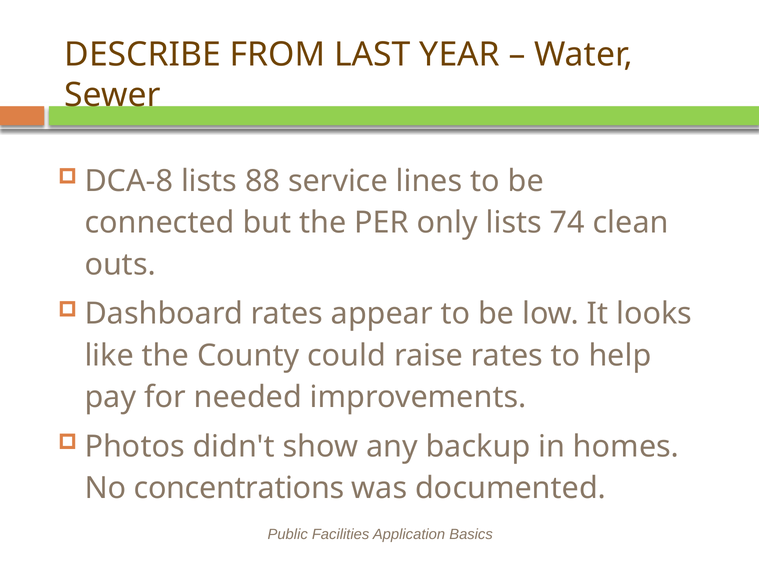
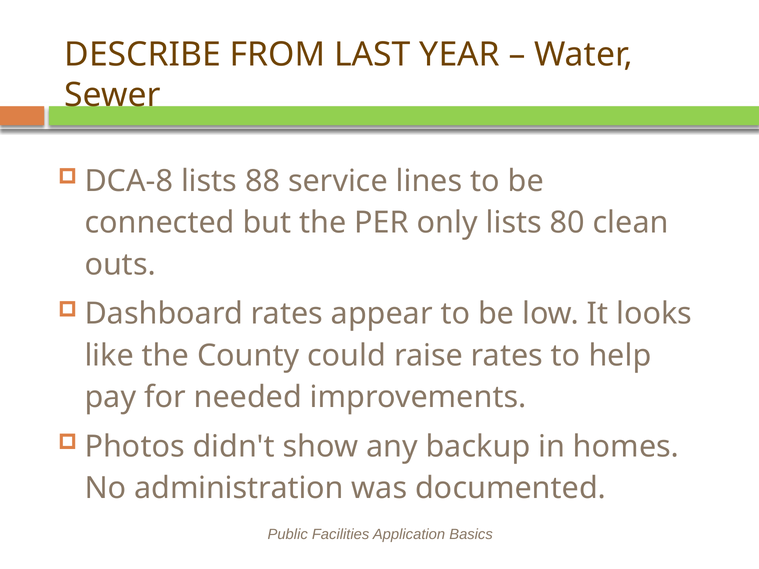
74: 74 -> 80 (567, 223)
concentrations: concentrations -> administration (239, 488)
